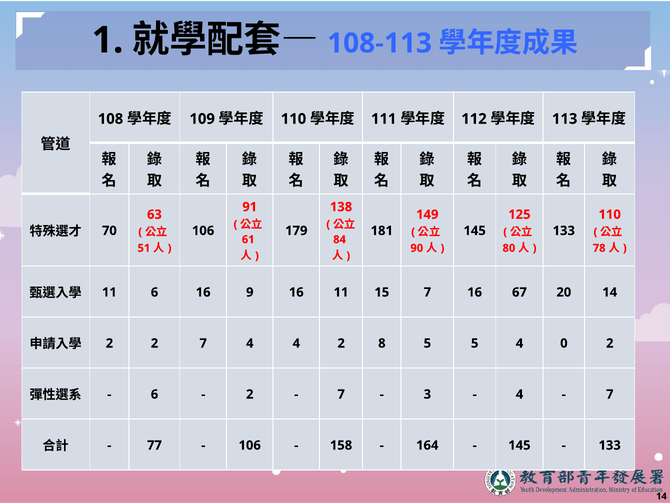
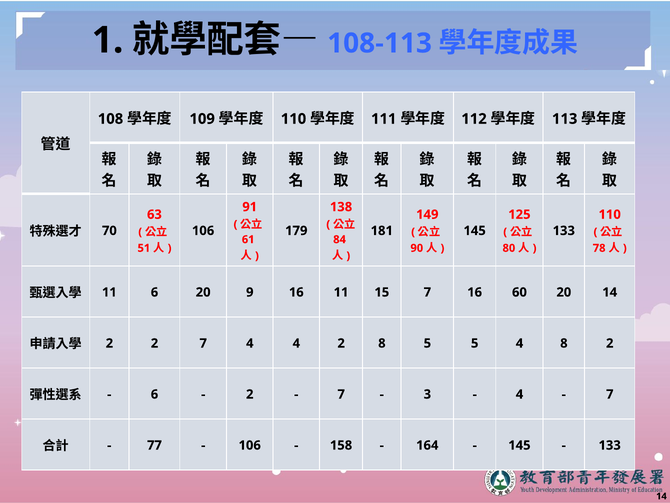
6 16: 16 -> 20 (203, 292)
67: 67 -> 60 (519, 292)
4 0: 0 -> 8 (564, 343)
